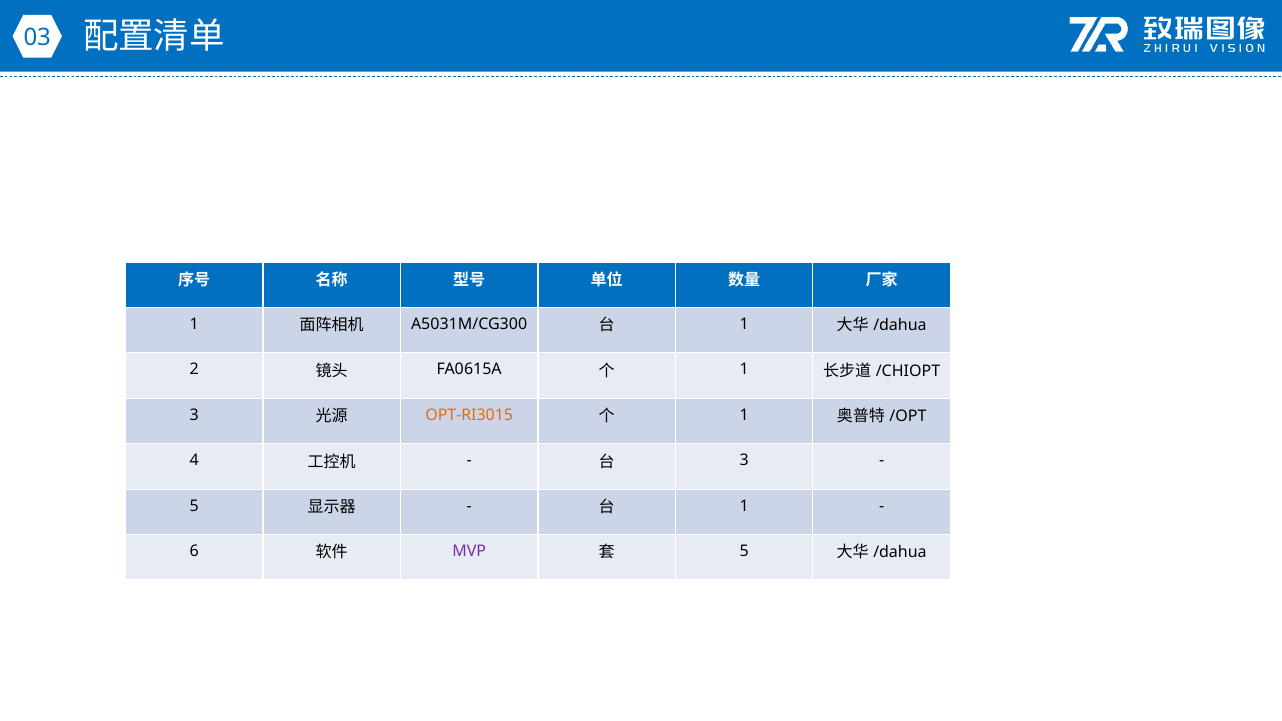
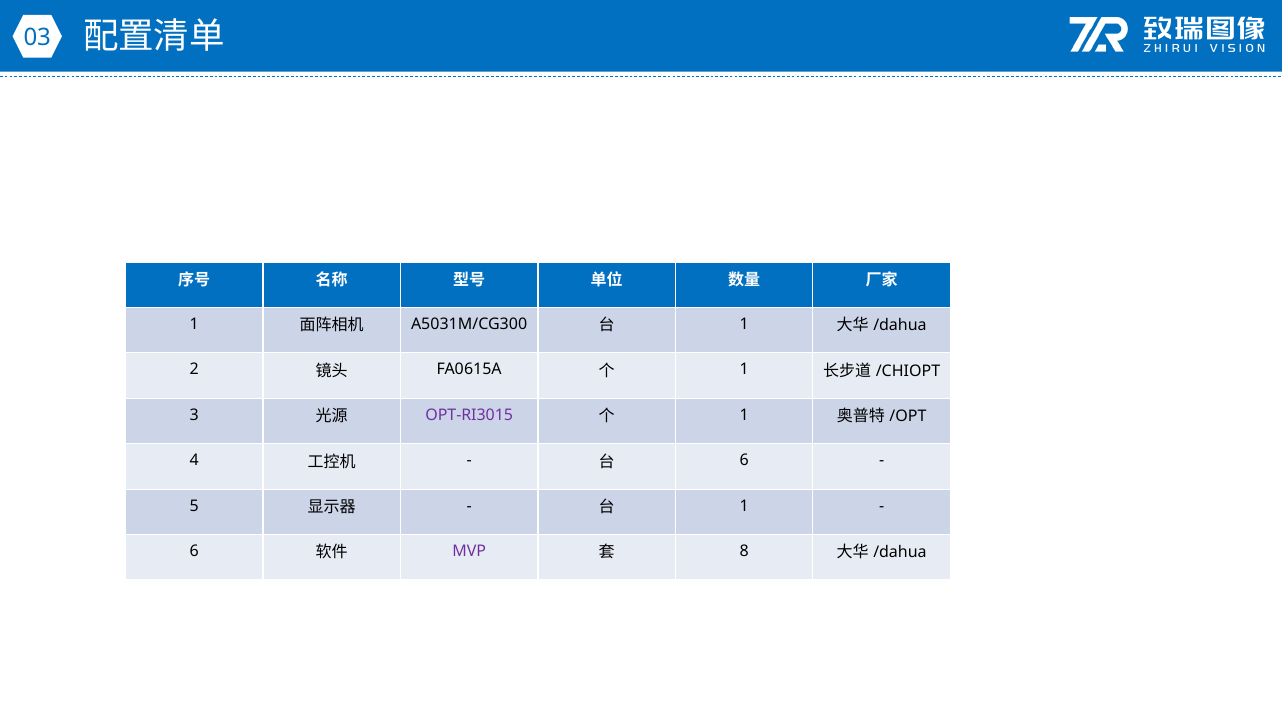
OPT-RI3015 colour: orange -> purple (469, 415)
3: 3 -> 6 (744, 461)
5: 5 -> 8 (744, 551)
